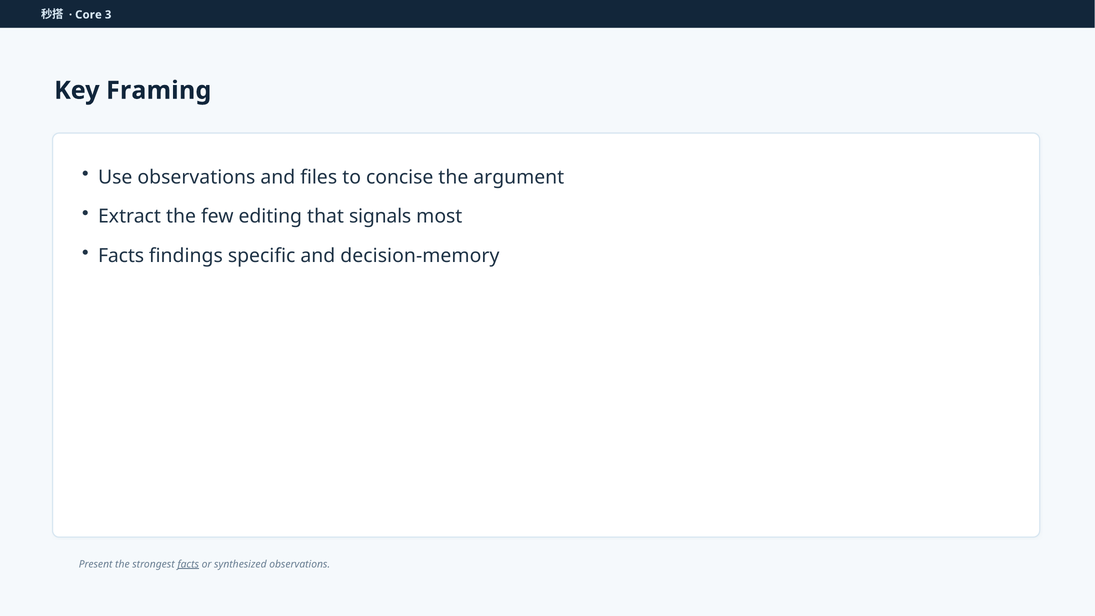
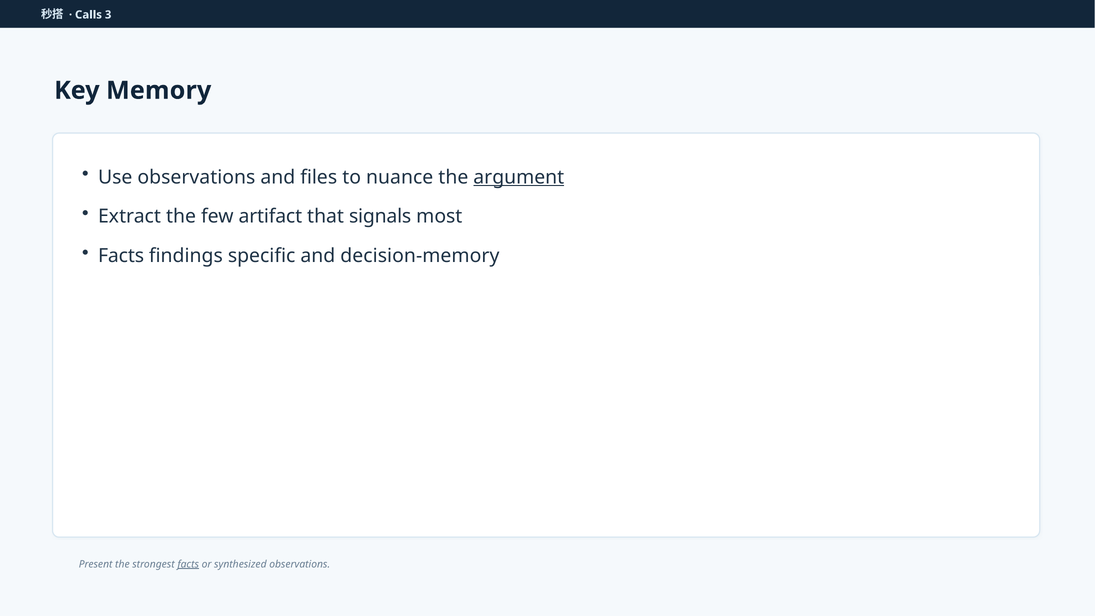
Core: Core -> Calls (88, 15)
Framing: Framing -> Memory (159, 90)
concise: concise -> nuance (400, 177)
argument underline: none -> present (519, 177)
editing: editing -> artifact (270, 216)
